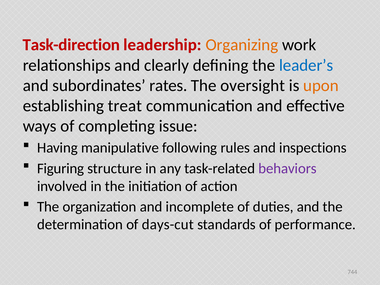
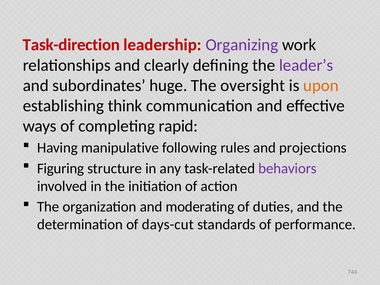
Organizing colour: orange -> purple (242, 45)
leader’s colour: blue -> purple (306, 65)
rates: rates -> huge (168, 85)
treat: treat -> think (125, 106)
issue: issue -> rapid (178, 126)
inspections: inspections -> projections (313, 148)
incomplete: incomplete -> moderating (200, 207)
